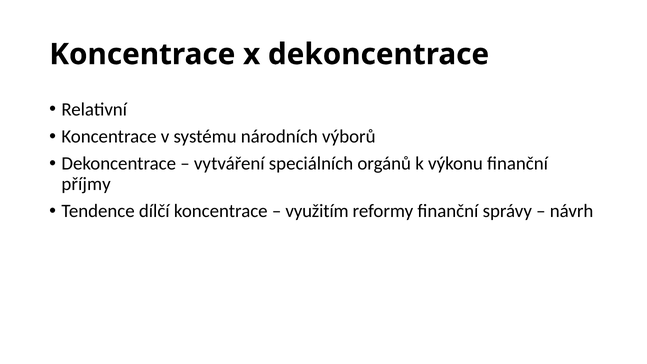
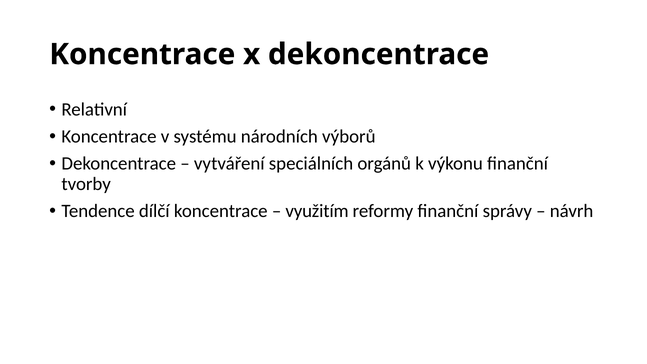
příjmy: příjmy -> tvorby (86, 184)
